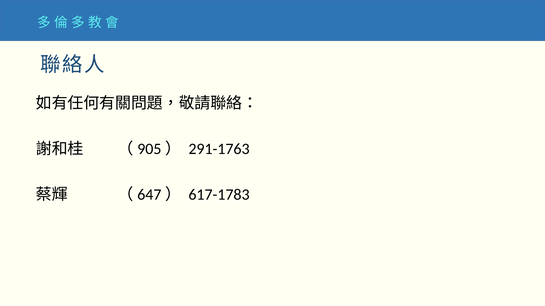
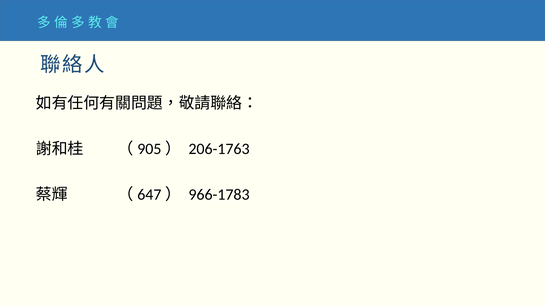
291-1763: 291-1763 -> 206-1763 (219, 149)
617-1783: 617-1783 -> 966-1783 (219, 195)
